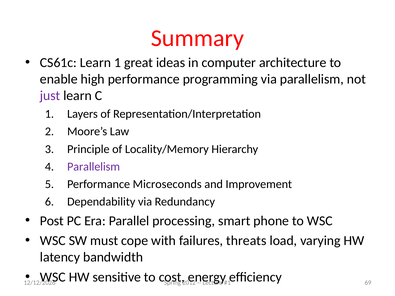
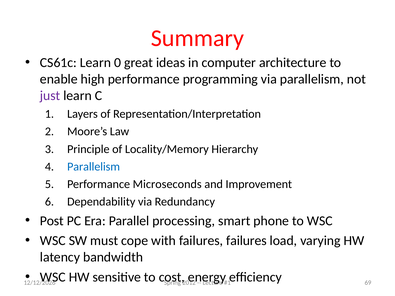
Learn 1: 1 -> 0 (118, 63)
Parallelism colour: purple -> blue (94, 167)
failures threats: threats -> failures (246, 241)
